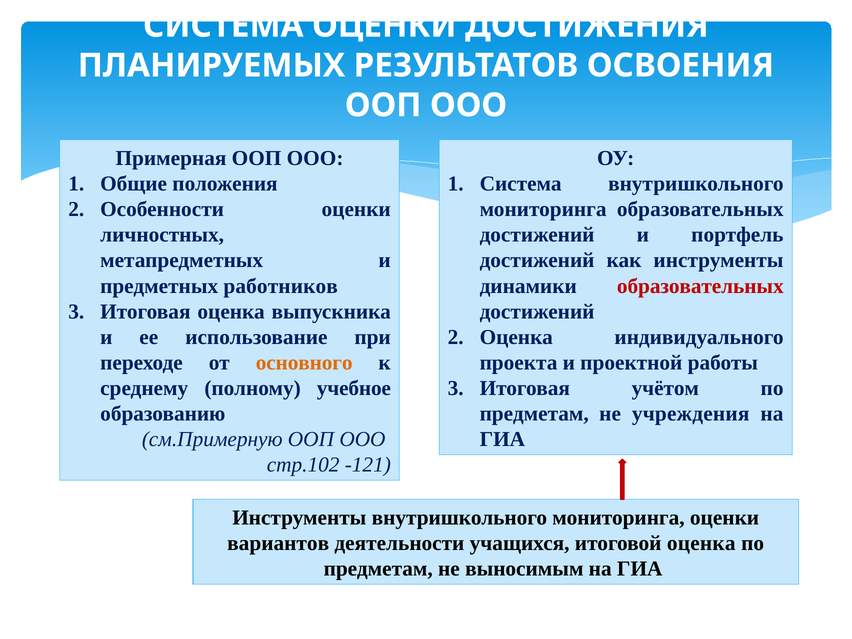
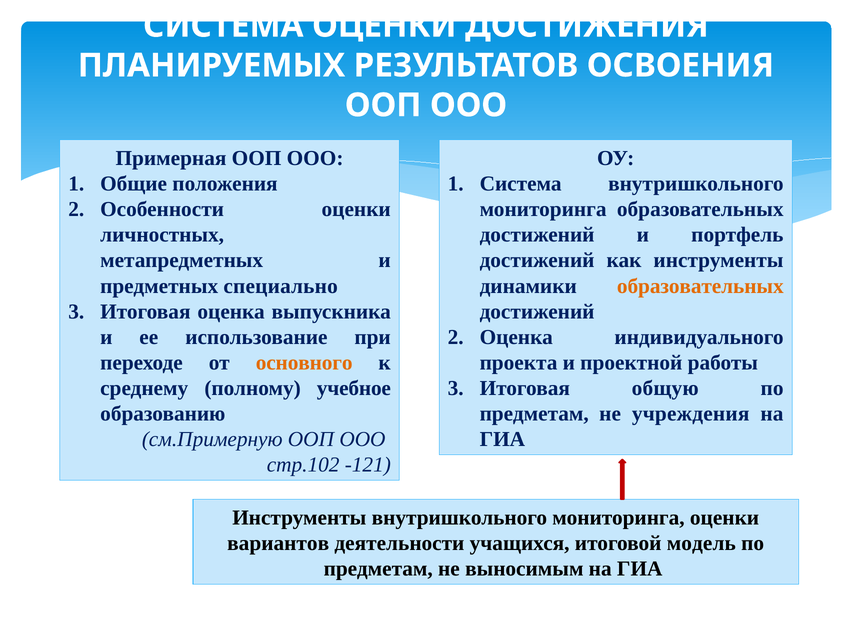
работников: работников -> специально (281, 286)
образовательных colour: red -> orange (700, 286)
учётом: учётом -> общую (665, 388)
итоговой оценка: оценка -> модель (701, 543)
